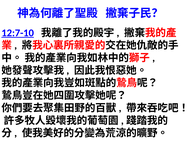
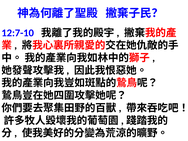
12:7-10 underline: present -> none (18, 33)
